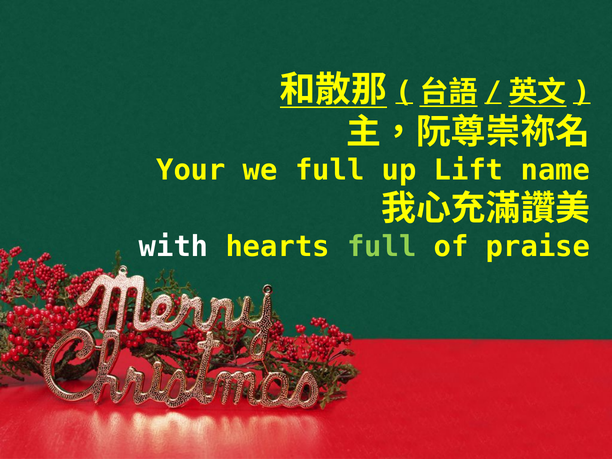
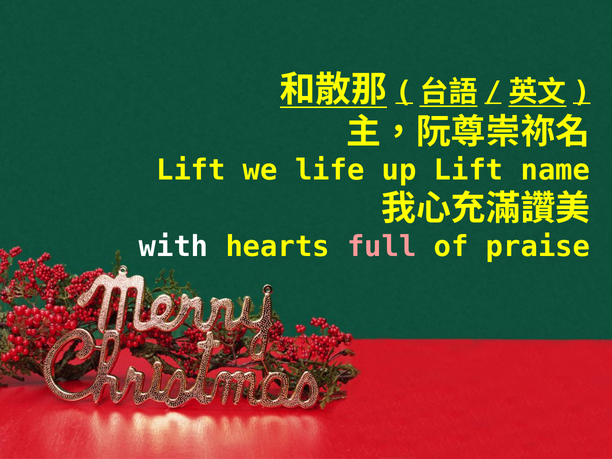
Your: Your -> Lift (191, 170)
we full: full -> life (330, 170)
full colour: light green -> pink (382, 247)
